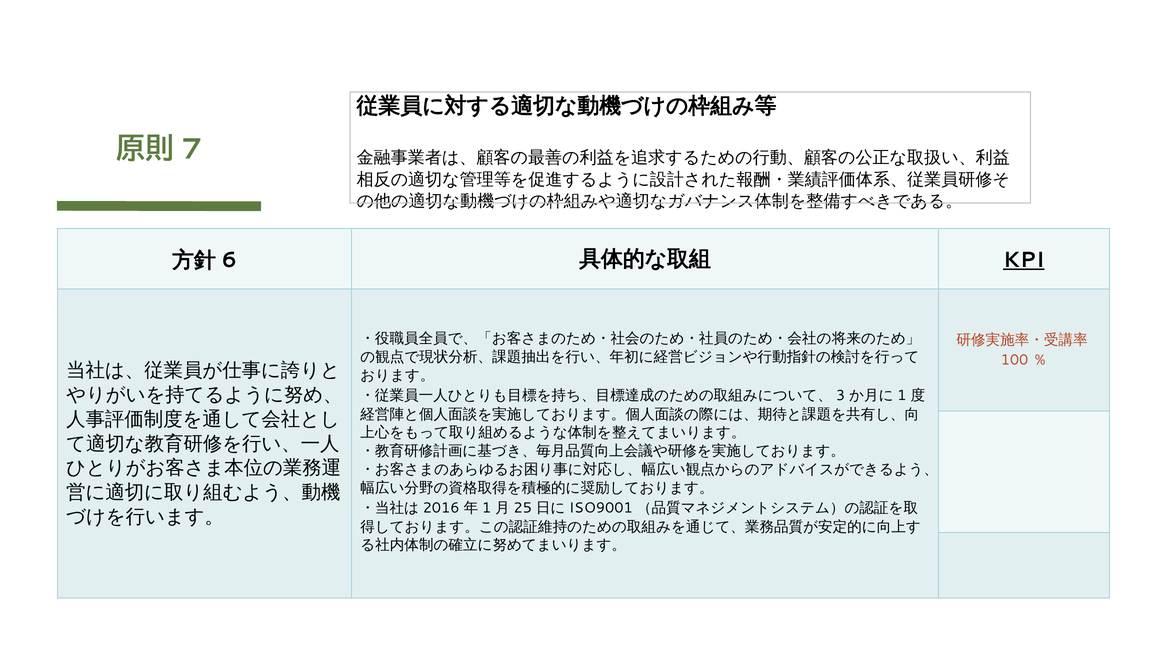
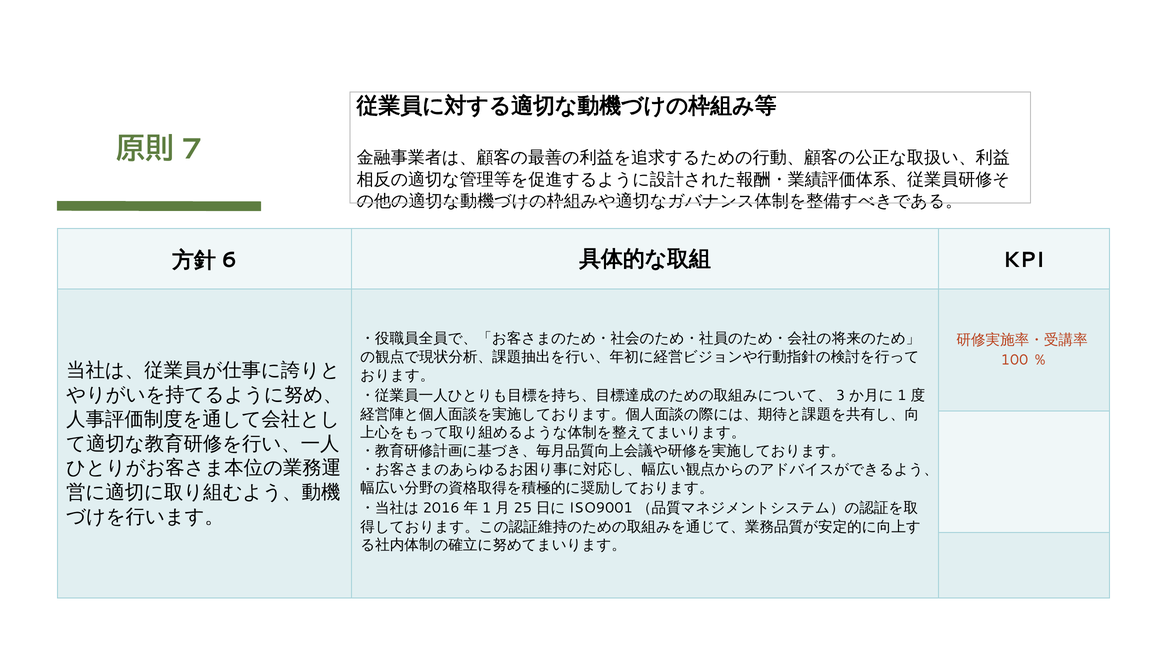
KPI underline: present -> none (1024, 260)
